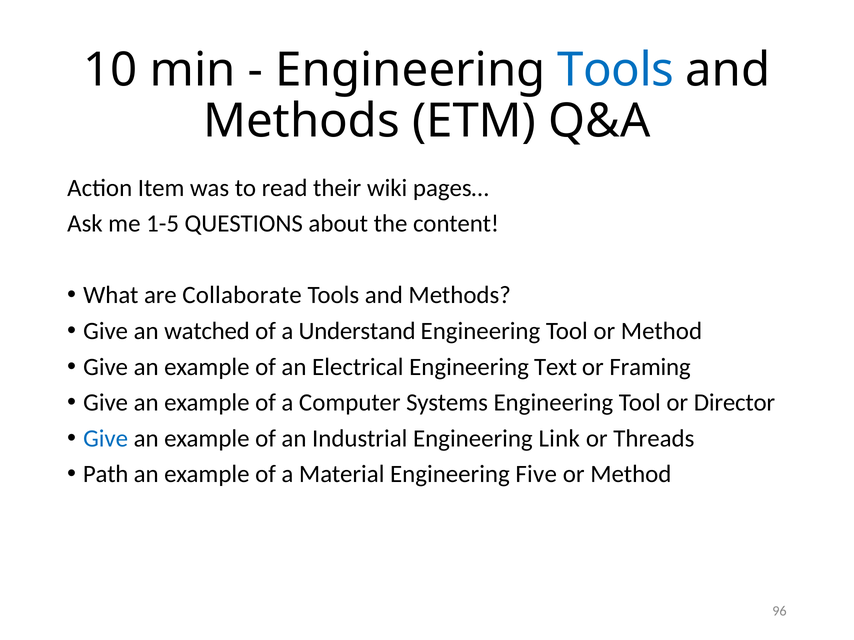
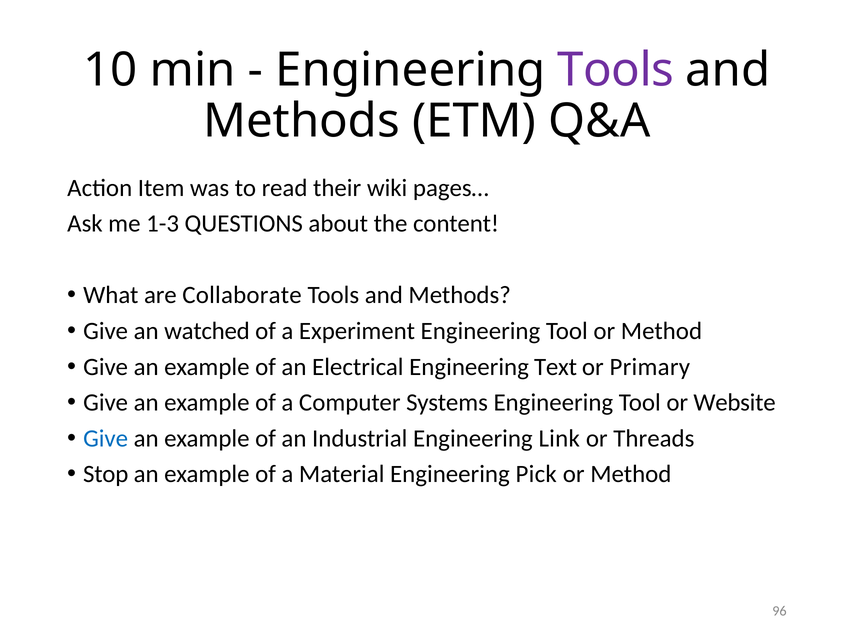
Tools colour: blue -> purple (616, 70)
1-5: 1-5 -> 1-3 (163, 224)
Understand: Understand -> Experiment (357, 331)
Framing: Framing -> Primary (650, 367)
Director: Director -> Website (735, 403)
Path: Path -> Stop (106, 475)
Five: Five -> Pick (536, 475)
